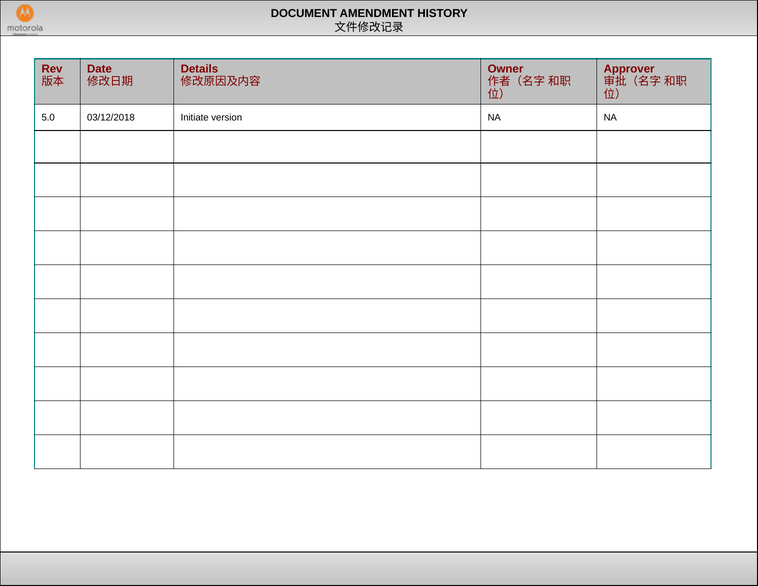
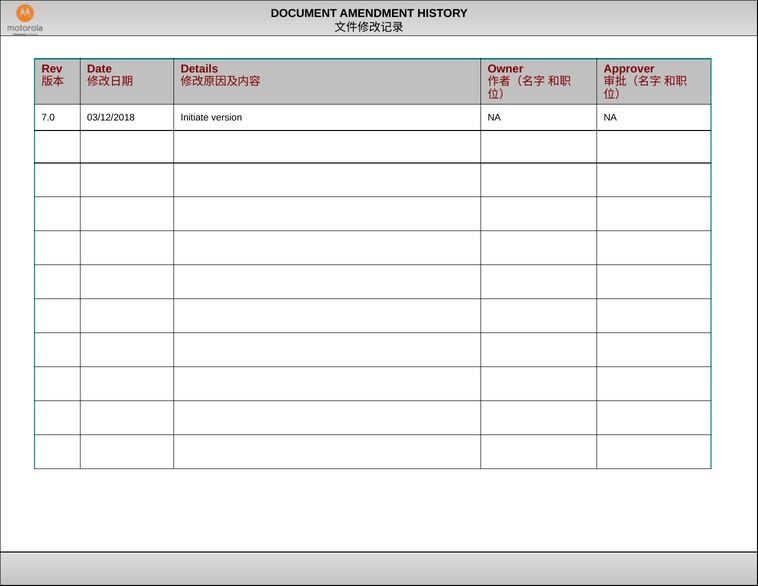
5.0: 5.0 -> 7.0 (48, 117)
